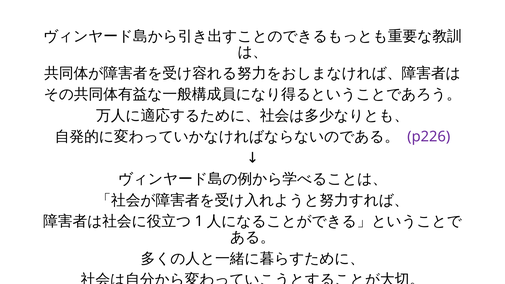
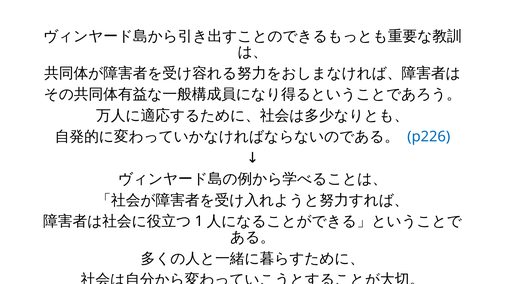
p226 colour: purple -> blue (429, 137)
